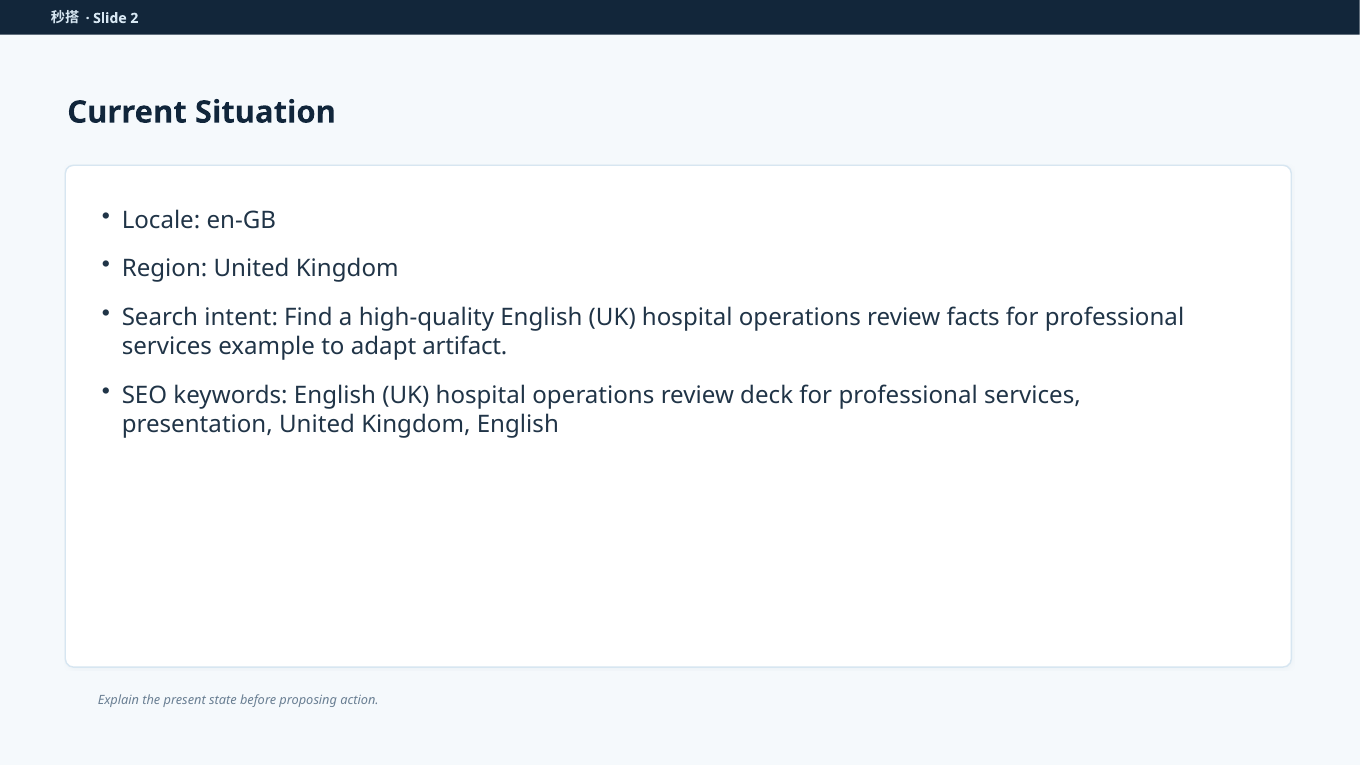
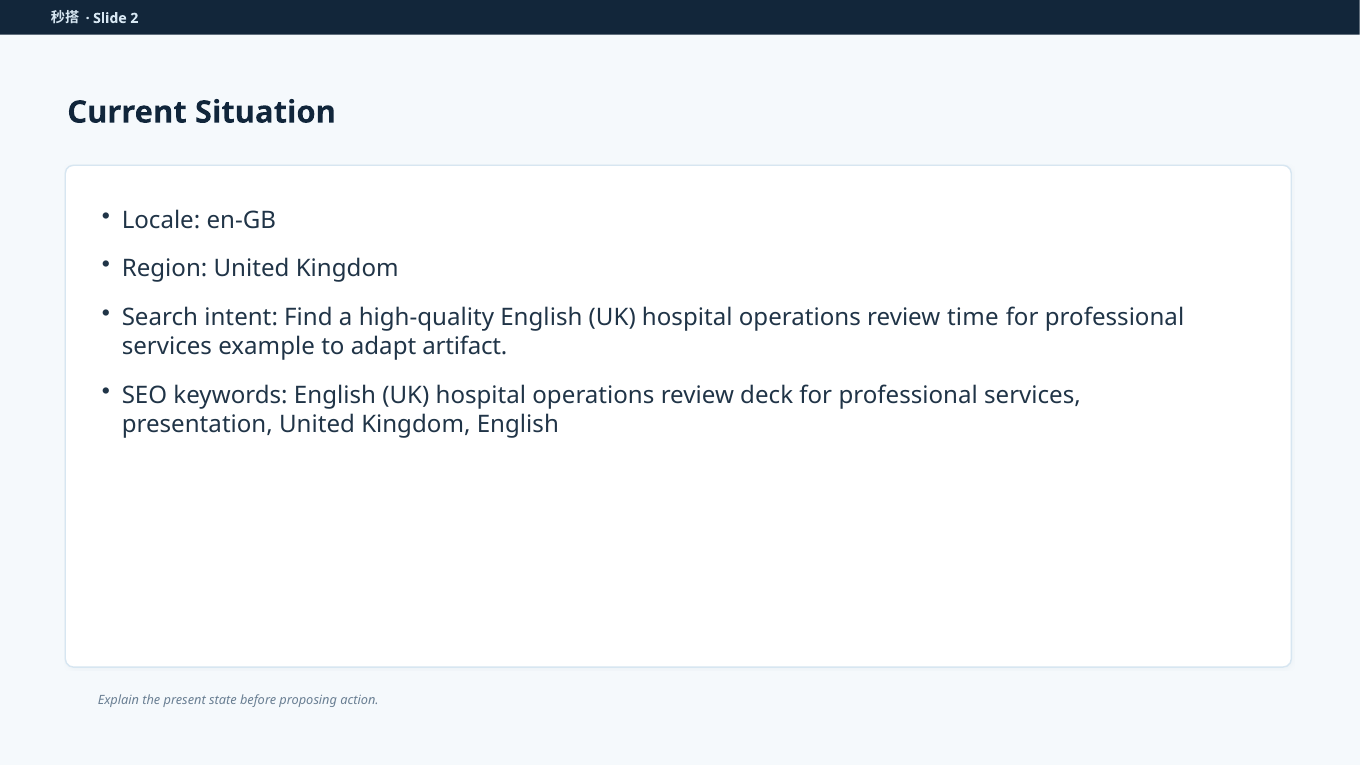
facts: facts -> time (973, 318)
